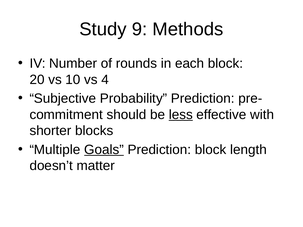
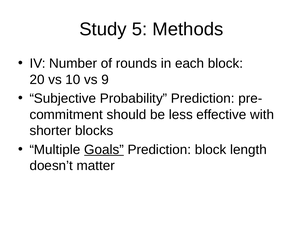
9: 9 -> 5 (140, 29)
4: 4 -> 9 (105, 80)
less underline: present -> none (181, 115)
